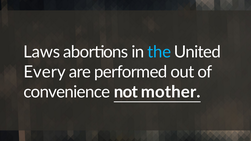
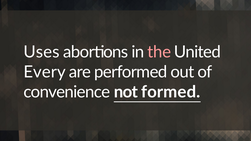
Laws: Laws -> Uses (42, 52)
the colour: light blue -> pink (159, 52)
mother: mother -> formed (171, 92)
